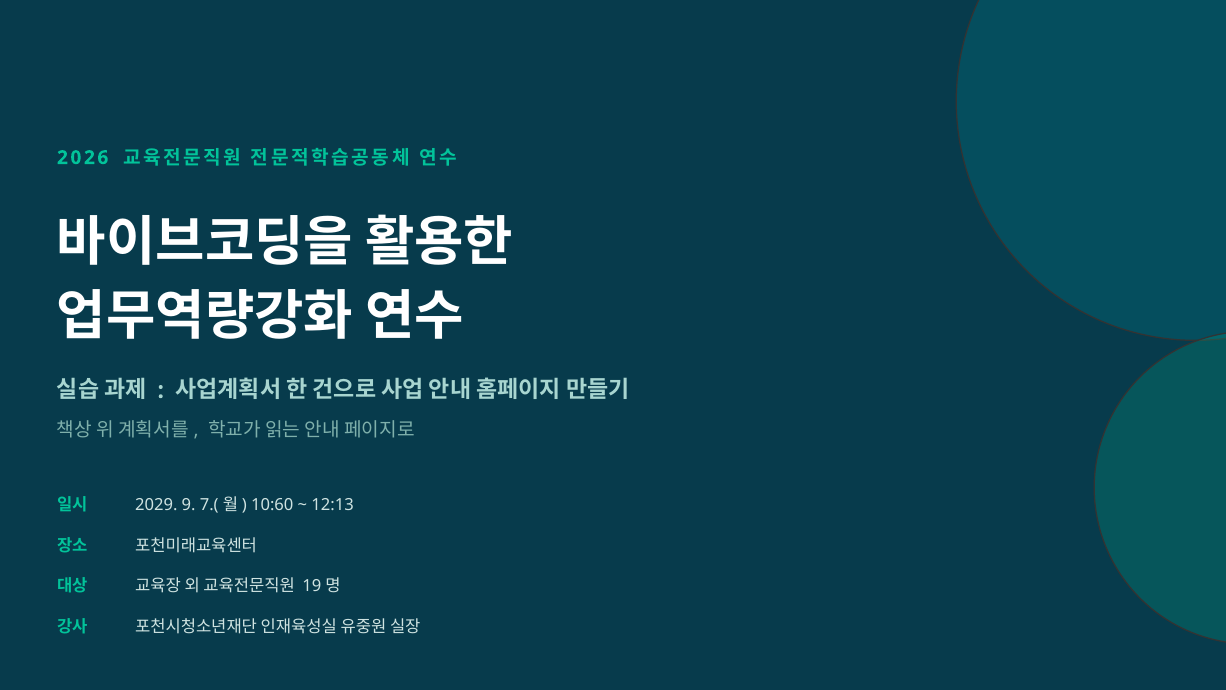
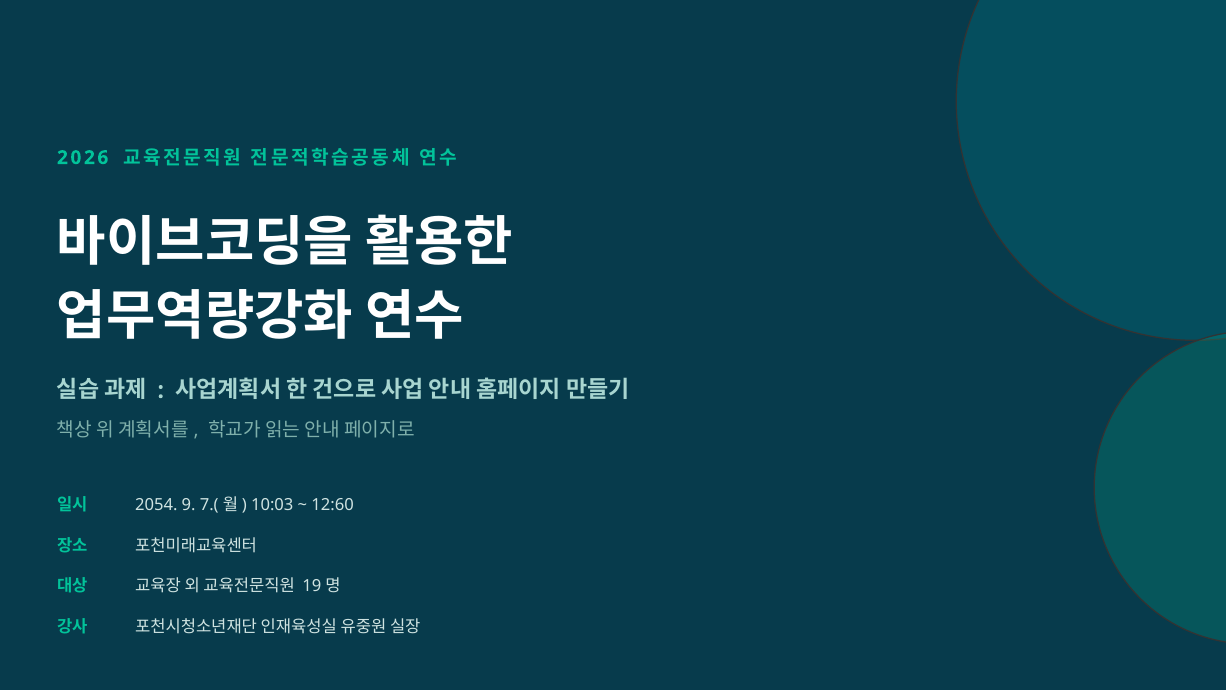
2029: 2029 -> 2054 (156, 505)
10:60: 10:60 -> 10:03 (272, 505)
12:13: 12:13 -> 12:60 (333, 505)
